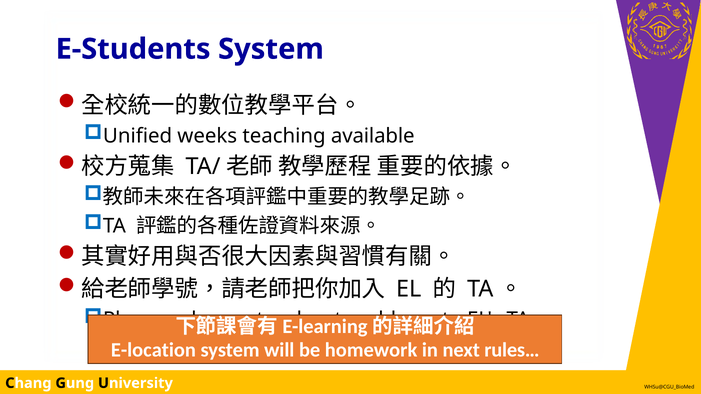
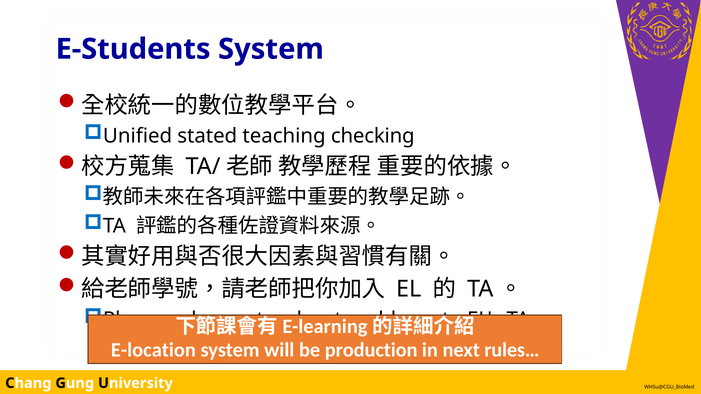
weeks: weeks -> stated (207, 136)
available: available -> checking (373, 136)
homework: homework -> production (371, 351)
